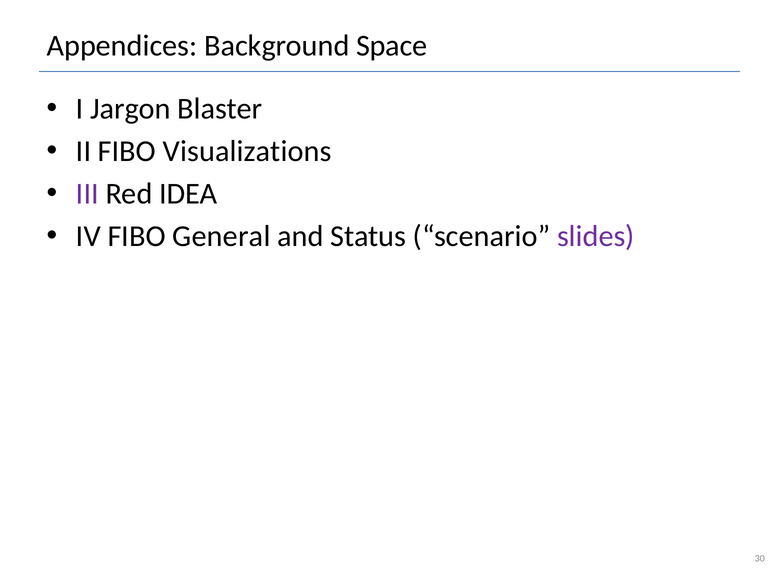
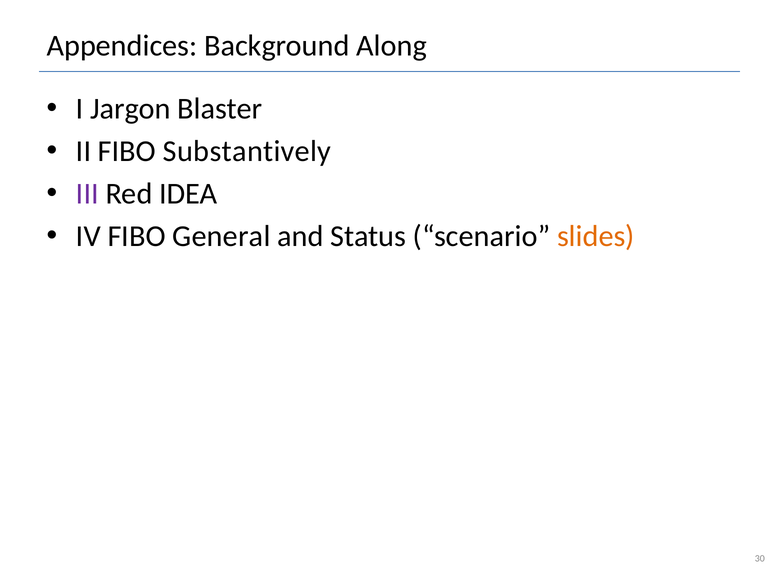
Space: Space -> Along (392, 46)
Visualizations: Visualizations -> Substantively (247, 151)
slides colour: purple -> orange (596, 236)
